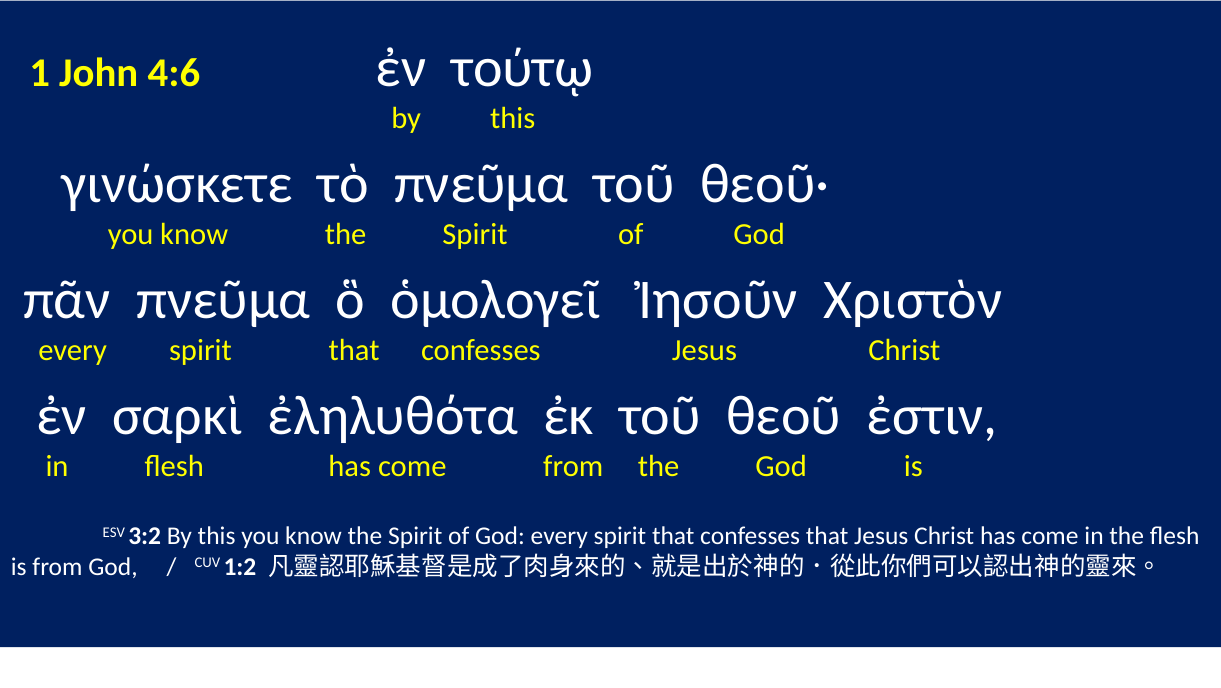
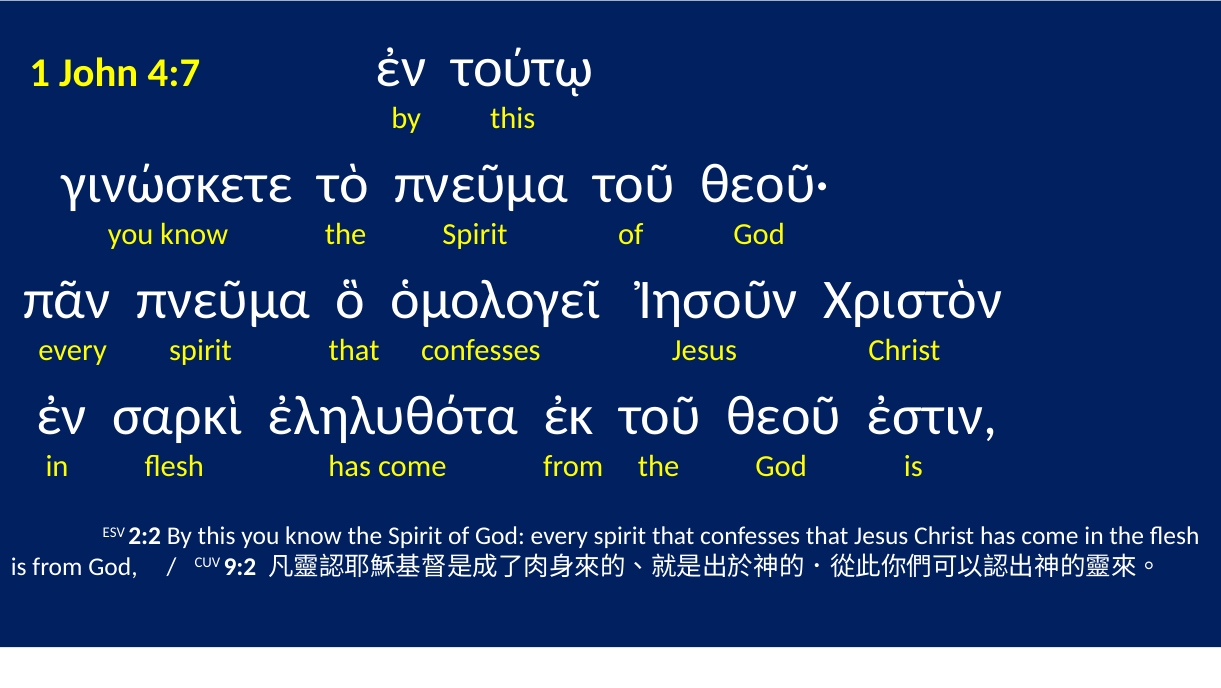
4:6: 4:6 -> 4:7 (174, 73)
3:2: 3:2 -> 2:2 (145, 537)
1:2: 1:2 -> 9:2 (240, 568)
